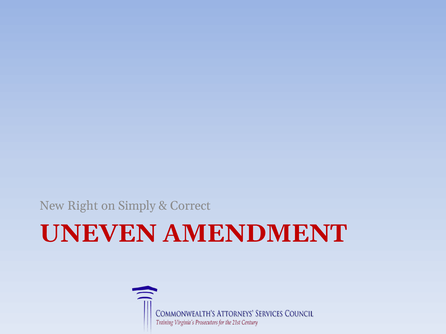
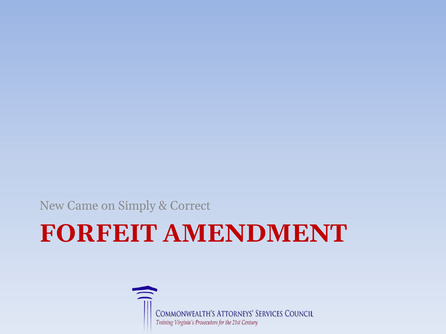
Right: Right -> Came (83, 206)
UNEVEN: UNEVEN -> FORFEIT (98, 234)
